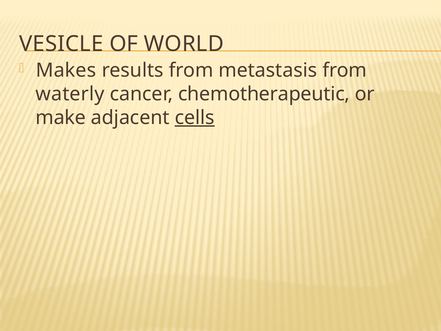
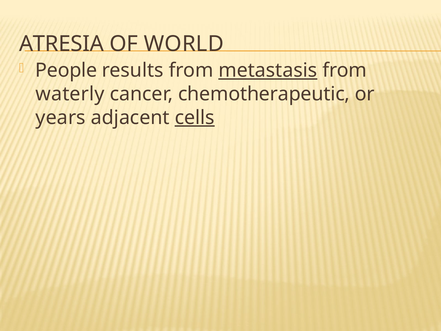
VESICLE: VESICLE -> ATRESIA (61, 44)
Makes: Makes -> People (66, 70)
metastasis underline: none -> present (268, 70)
make: make -> years (61, 118)
